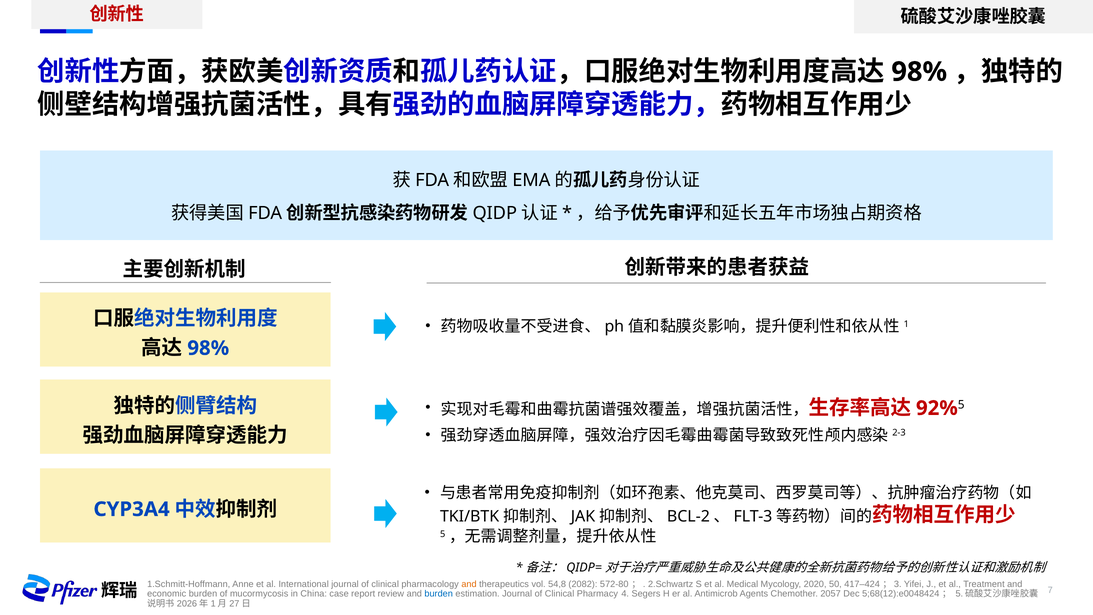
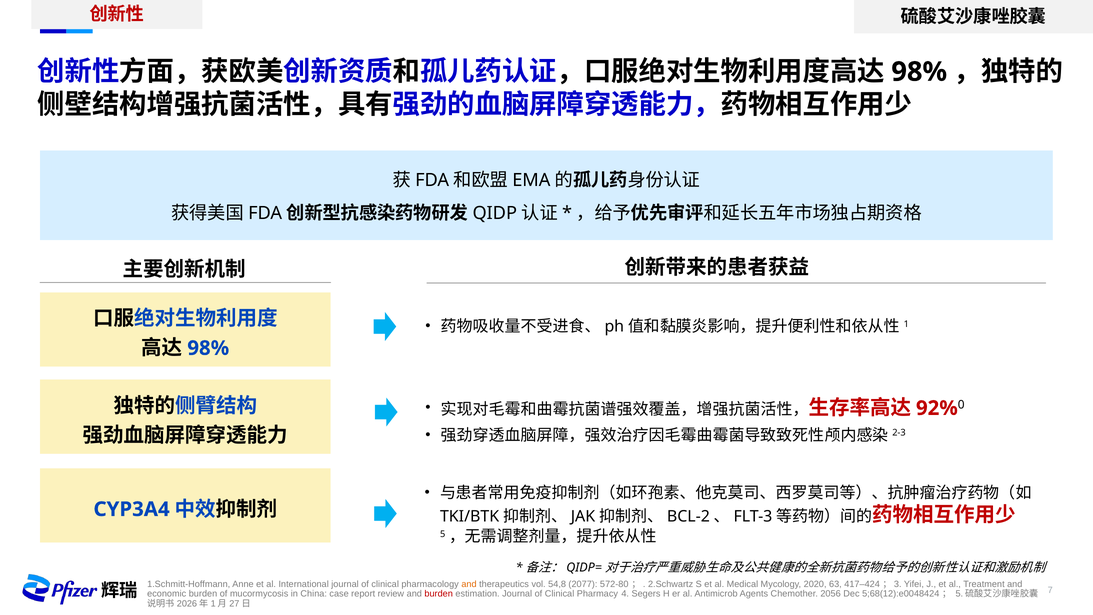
5: 5 -> 0 (961, 405)
2082: 2082 -> 2077 (583, 584)
50: 50 -> 63 (835, 584)
burden colour: blue -> red (439, 594)
2057: 2057 -> 2056 (831, 594)
